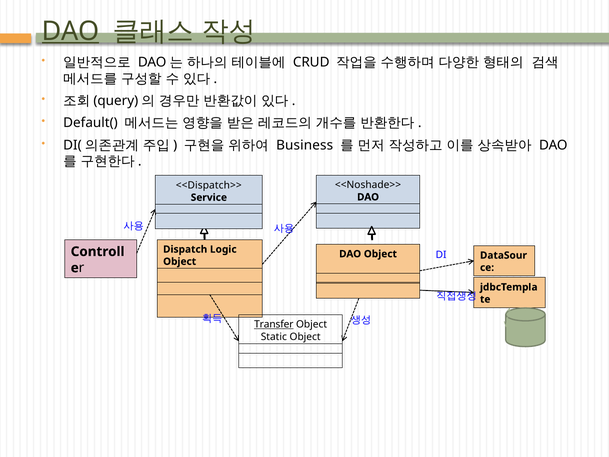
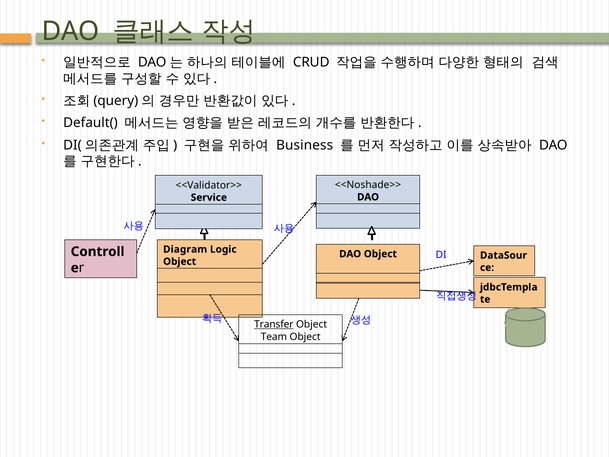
DAO underline: present -> none (71, 31)
<<Dispatch>>: <<Dispatch>> -> <<Validator>> (209, 185)
Dispatch: Dispatch -> Diagram (185, 249)
Static: Static -> Team (274, 337)
